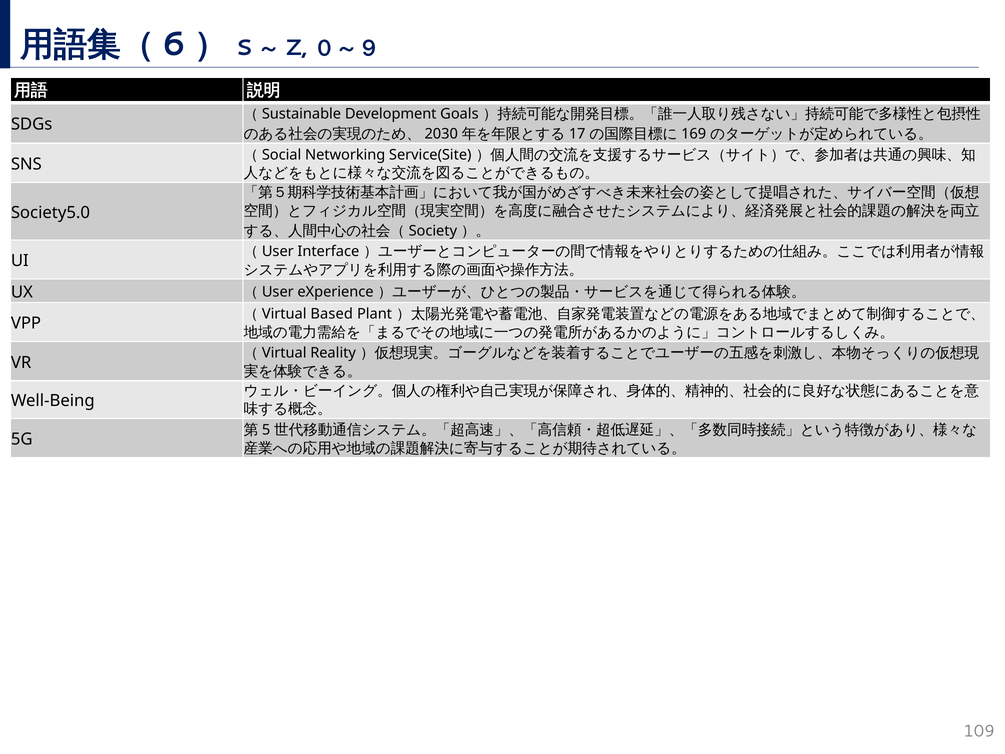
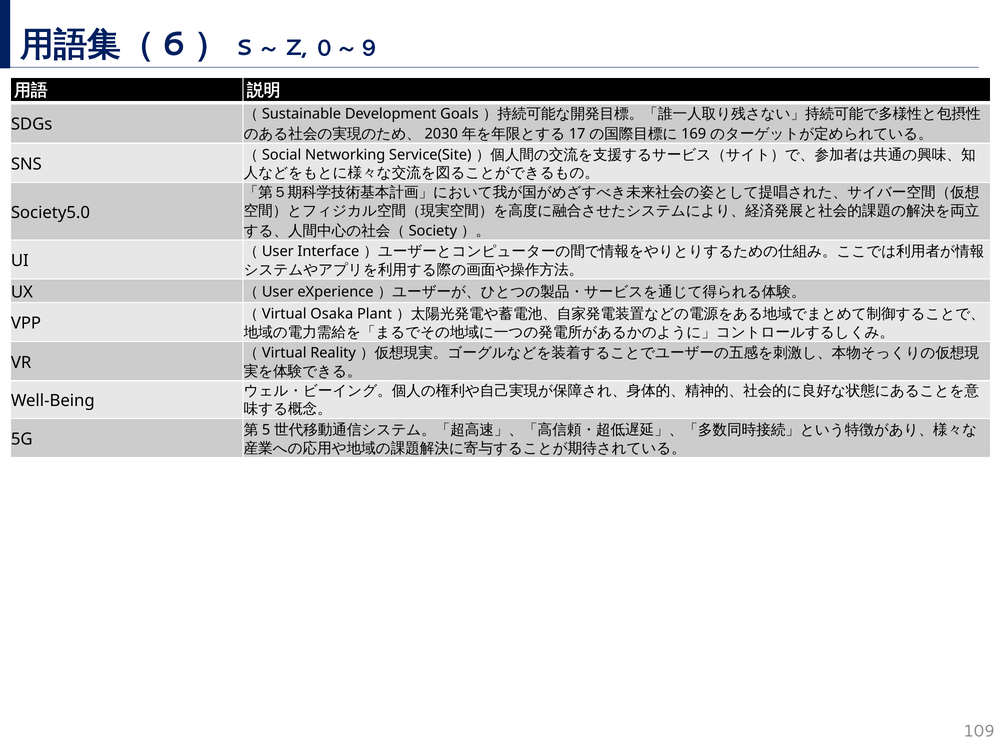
Based: Based -> Osaka (332, 314)
